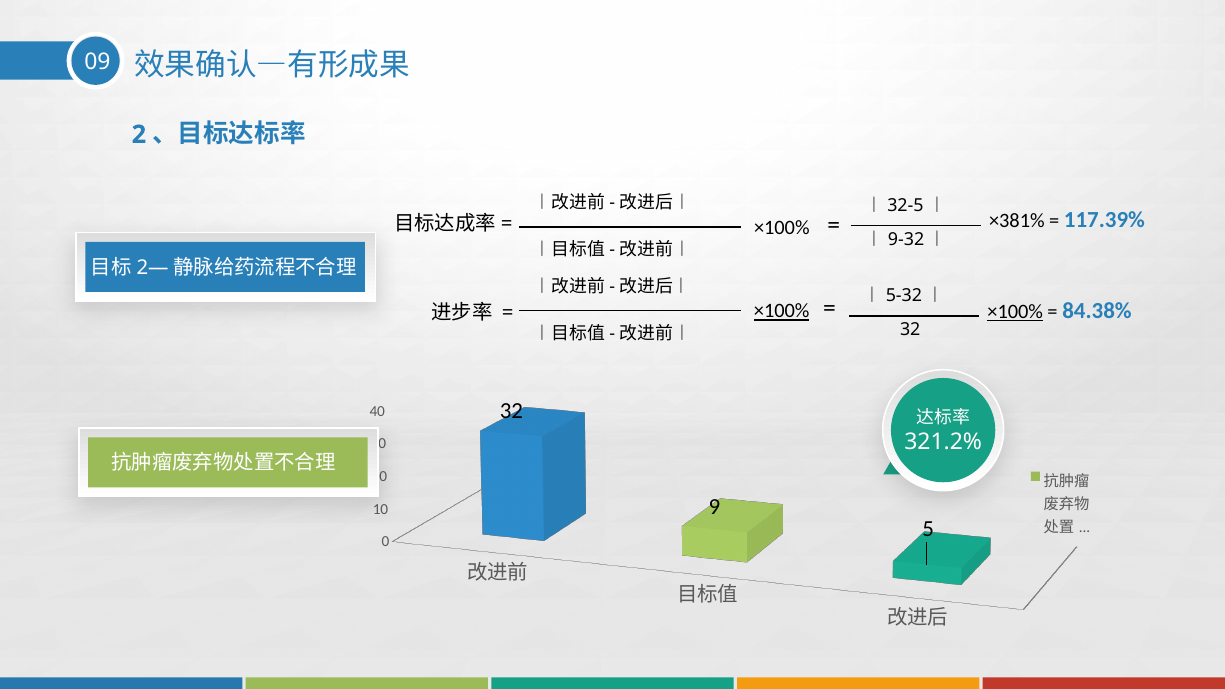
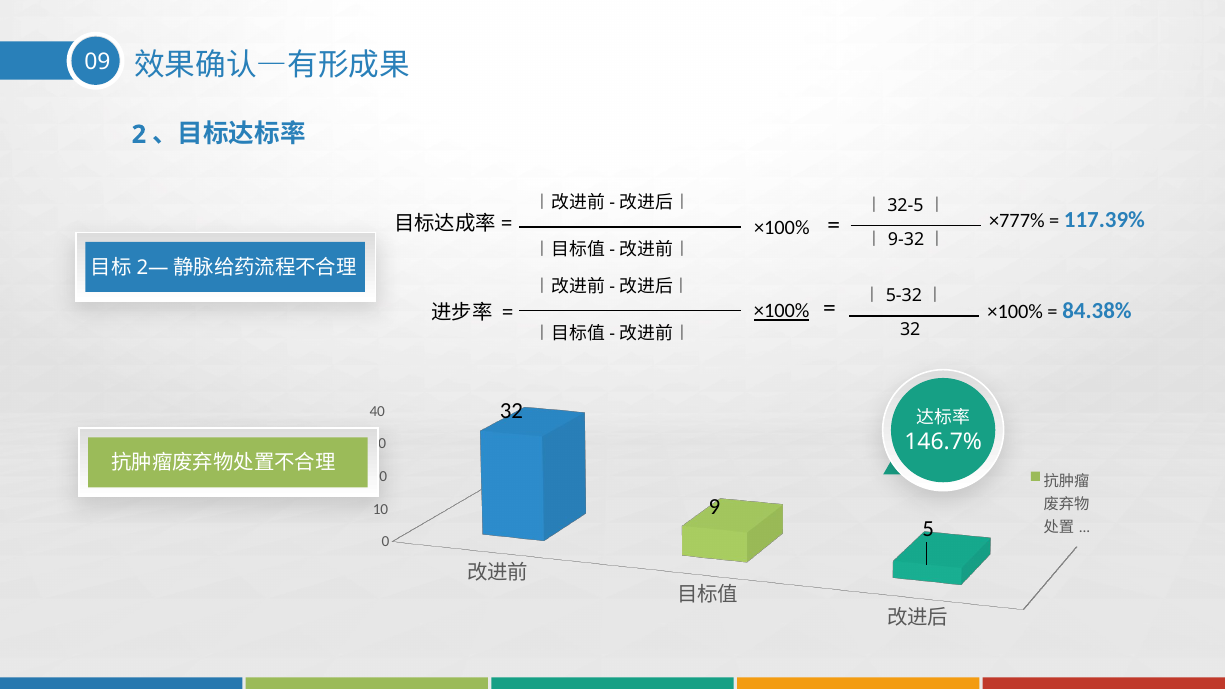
×381%: ×381% -> ×777% (1017, 221)
×100% underline: present -> none (1015, 312)
321.2%: 321.2% -> 146.7% (943, 442)
